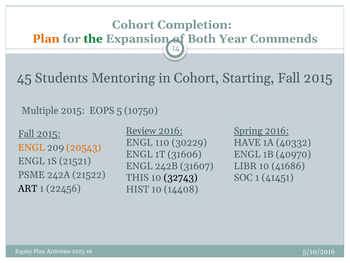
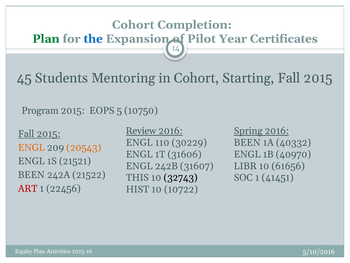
Plan colour: orange -> green (46, 39)
the colour: green -> blue (93, 39)
Both: Both -> Pilot (202, 39)
Commends: Commends -> Certificates (284, 39)
Multiple: Multiple -> Program (40, 111)
HAVE: HAVE -> BEEN (247, 142)
41686: 41686 -> 61656 (288, 166)
PSME: PSME -> BEEN (31, 175)
ART colour: black -> red (28, 188)
14408: 14408 -> 10722 (181, 189)
